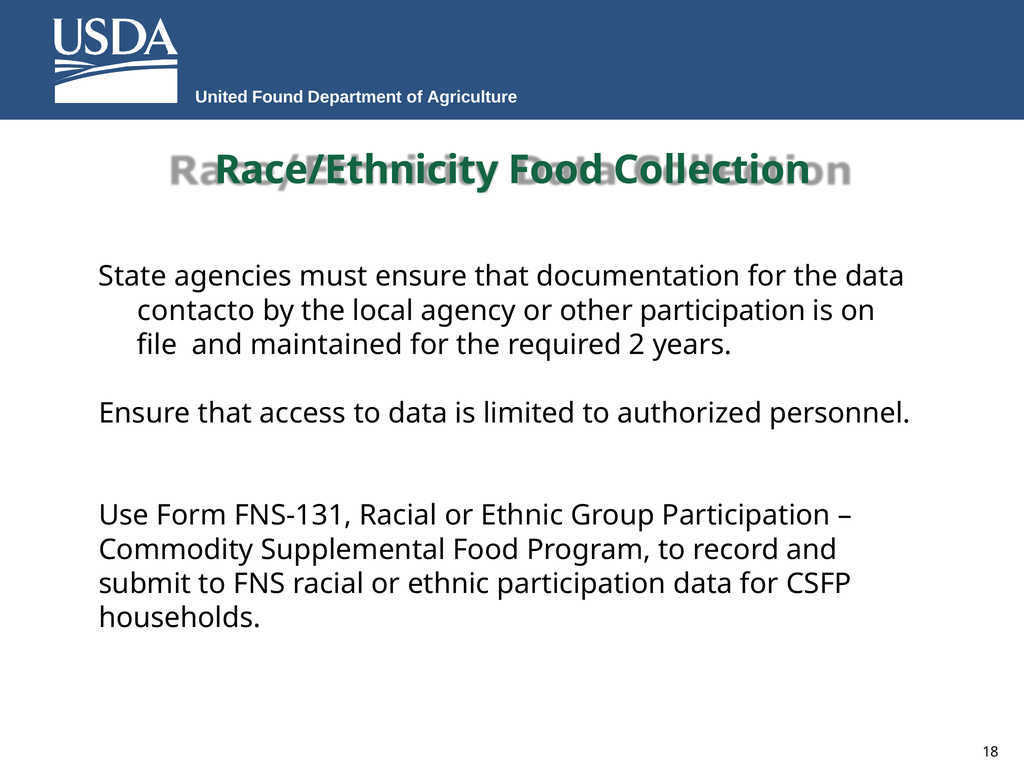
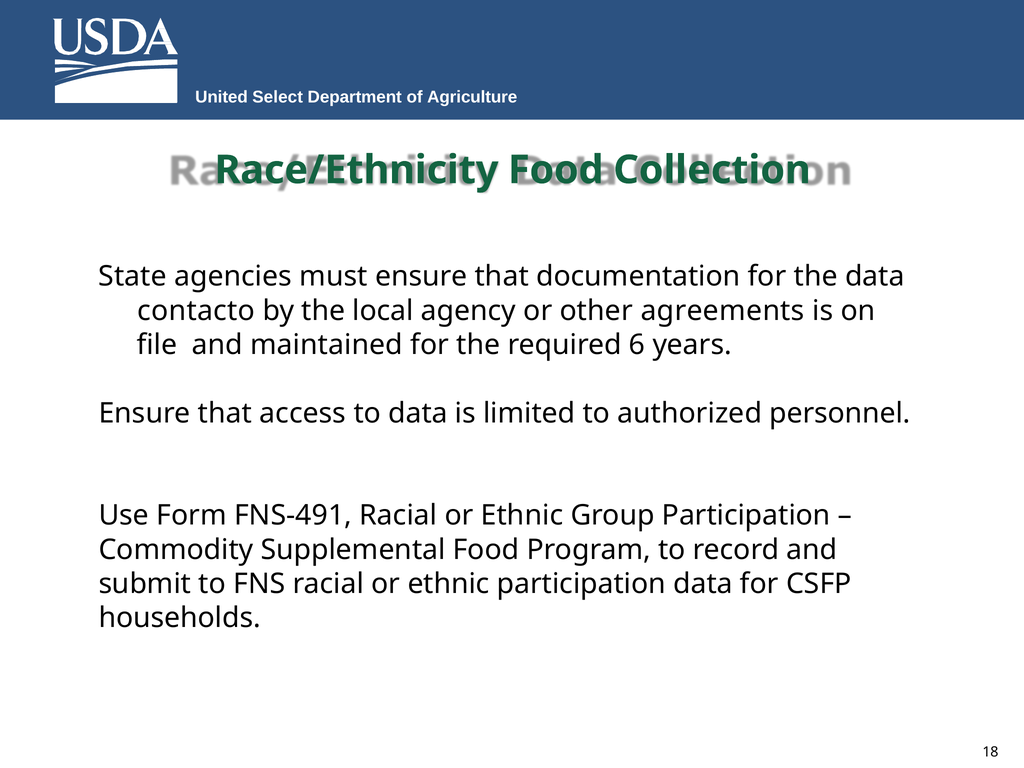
Found: Found -> Select (278, 97)
other participation: participation -> agreements (723, 311)
2: 2 -> 6 (637, 345)
FNS-131: FNS-131 -> FNS-491 (293, 516)
